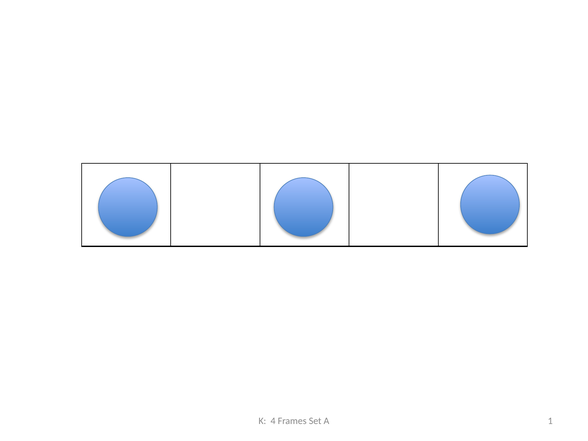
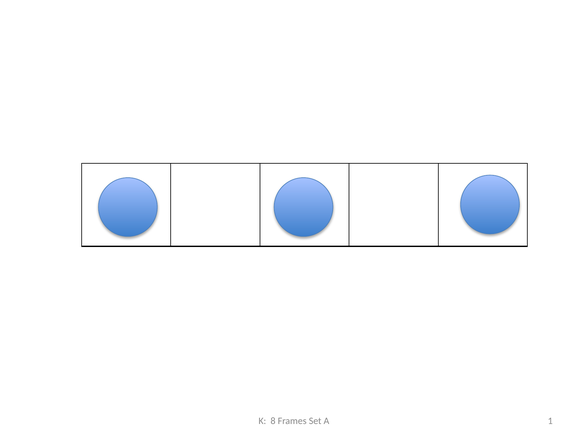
4: 4 -> 8 (273, 421)
